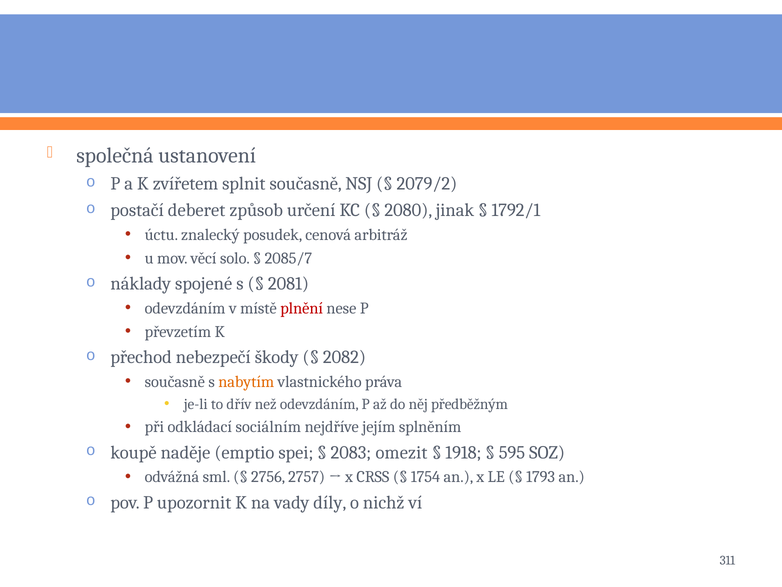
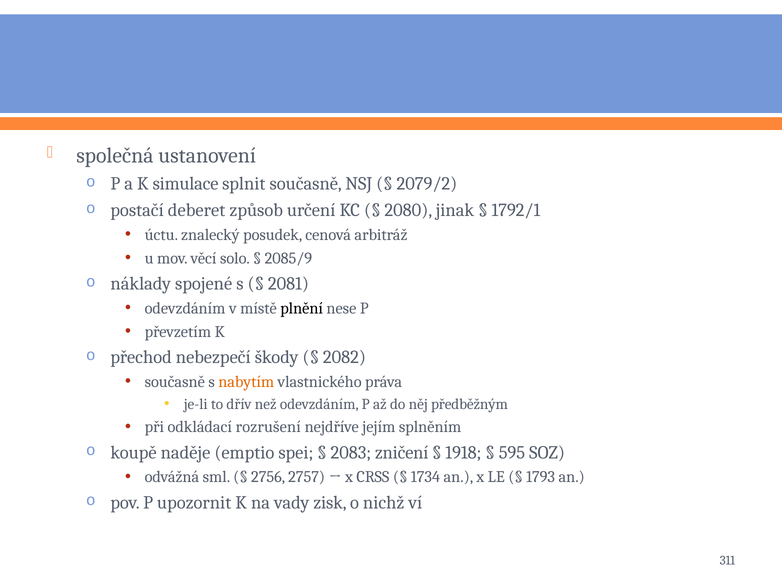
zvířetem: zvířetem -> simulace (186, 184)
2085/7: 2085/7 -> 2085/9 (288, 258)
plnění colour: red -> black (302, 308)
sociálním: sociálním -> rozrušení (268, 427)
omezit: omezit -> zničení (402, 452)
1754: 1754 -> 1734 (425, 477)
díly: díly -> zisk (330, 502)
